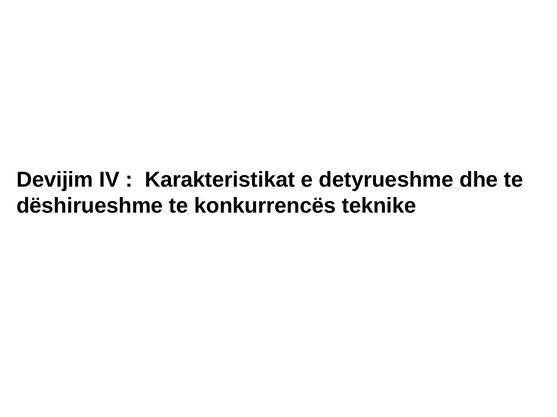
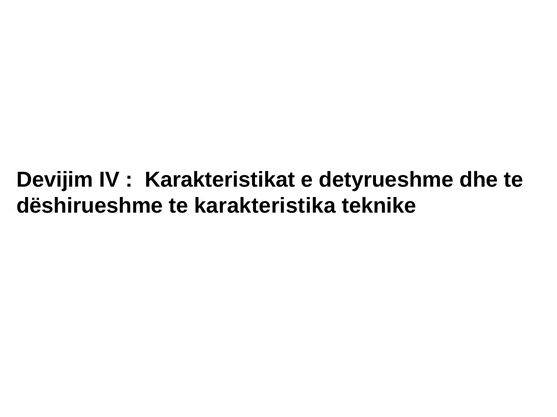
konkurrencës: konkurrencës -> karakteristika (265, 206)
